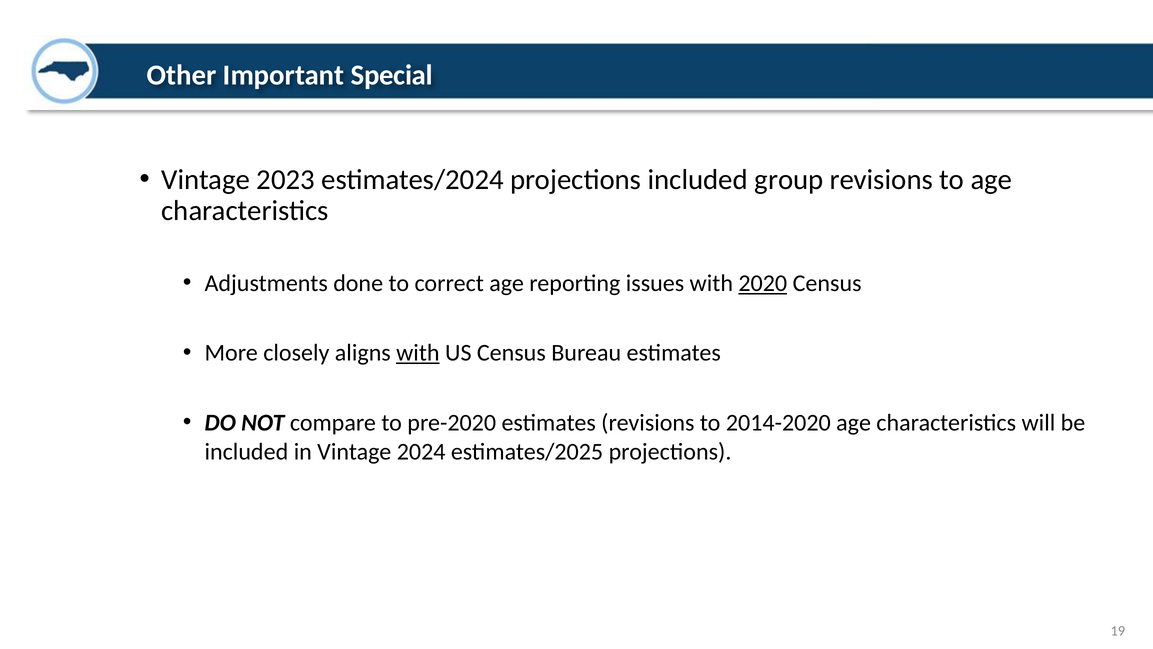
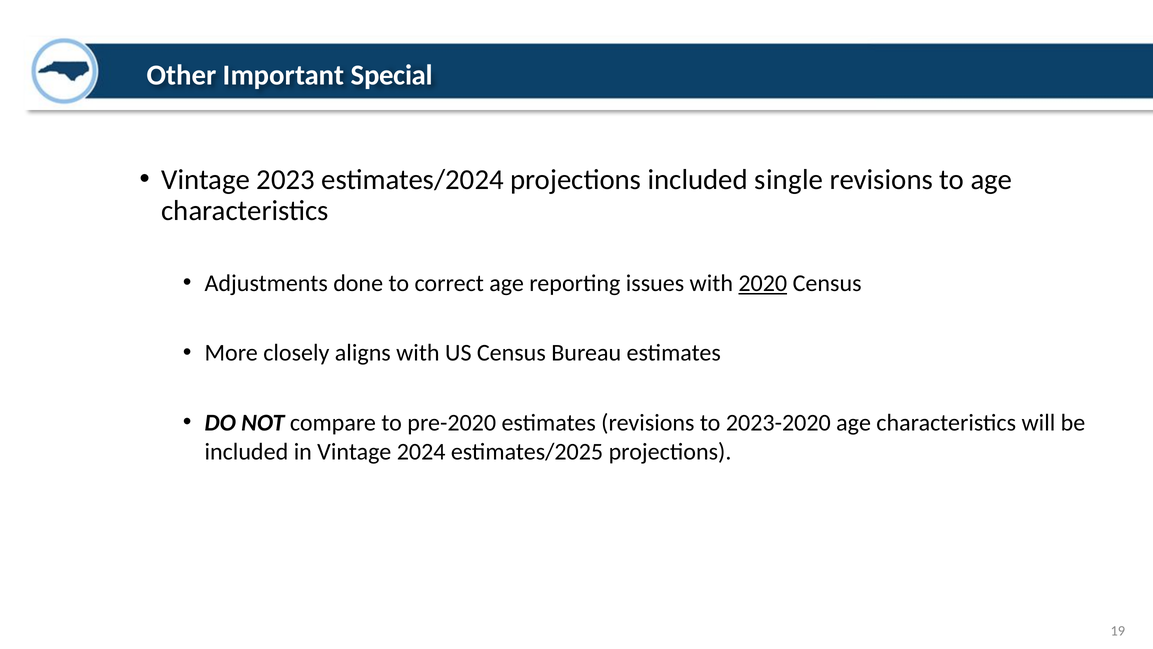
group: group -> single (789, 179)
with underline: present -> none (418, 353)
2014-2020: 2014-2020 -> 2023-2020 (778, 422)
